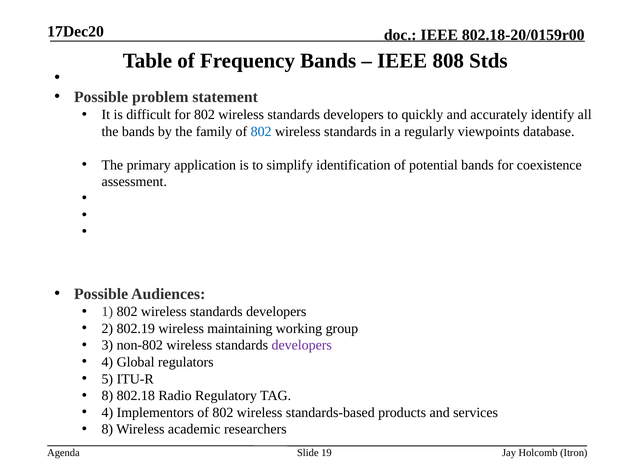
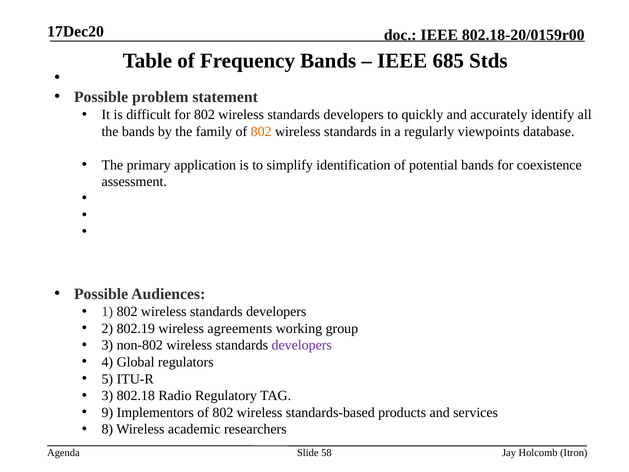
808: 808 -> 685 (448, 61)
802 colour: blue -> orange (261, 131)
maintaining: maintaining -> agreements (240, 328)
8: 8 -> 3 (107, 395)
4: 4 -> 9 (107, 412)
19: 19 -> 58 (326, 452)
